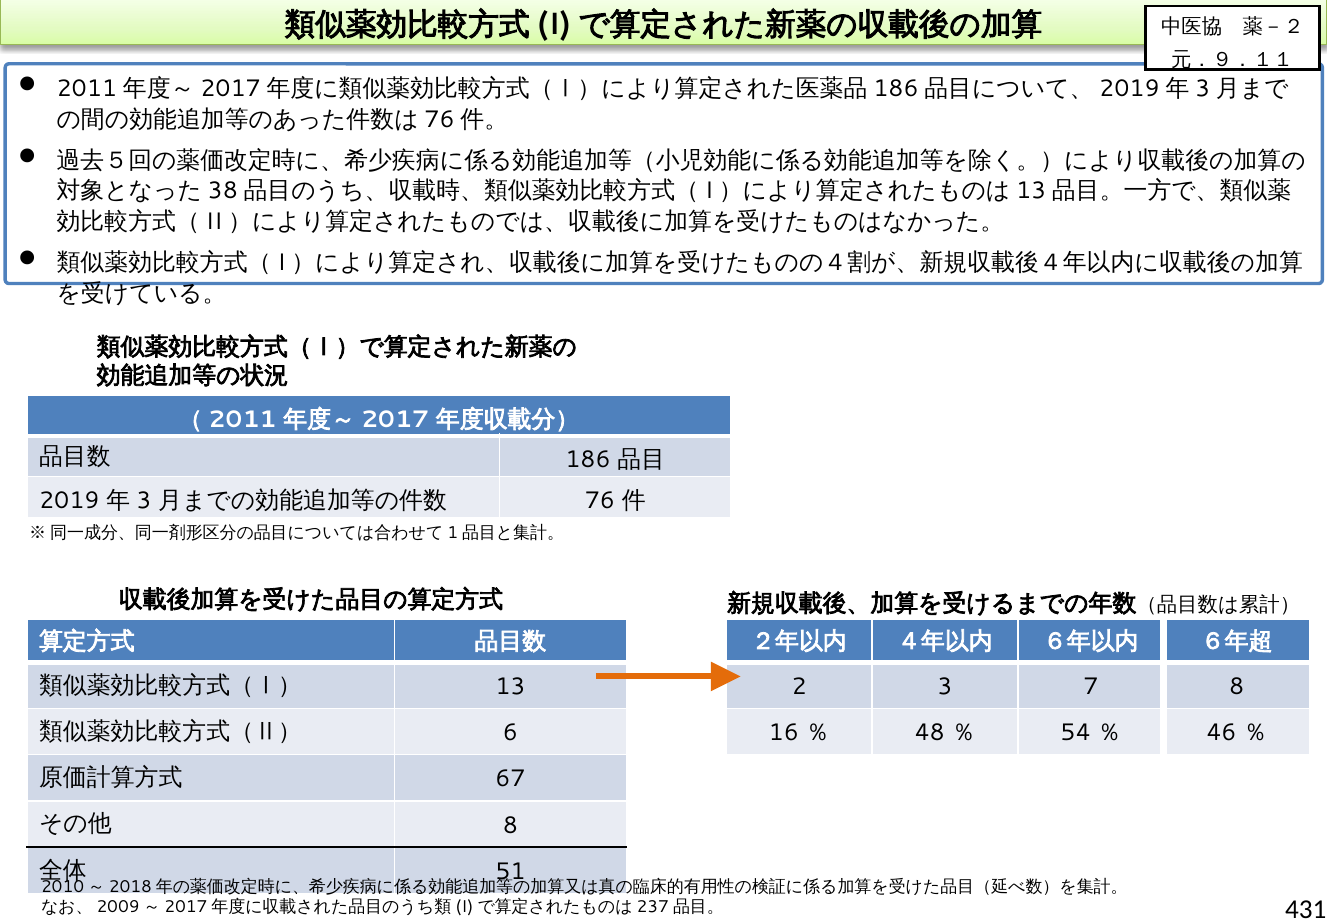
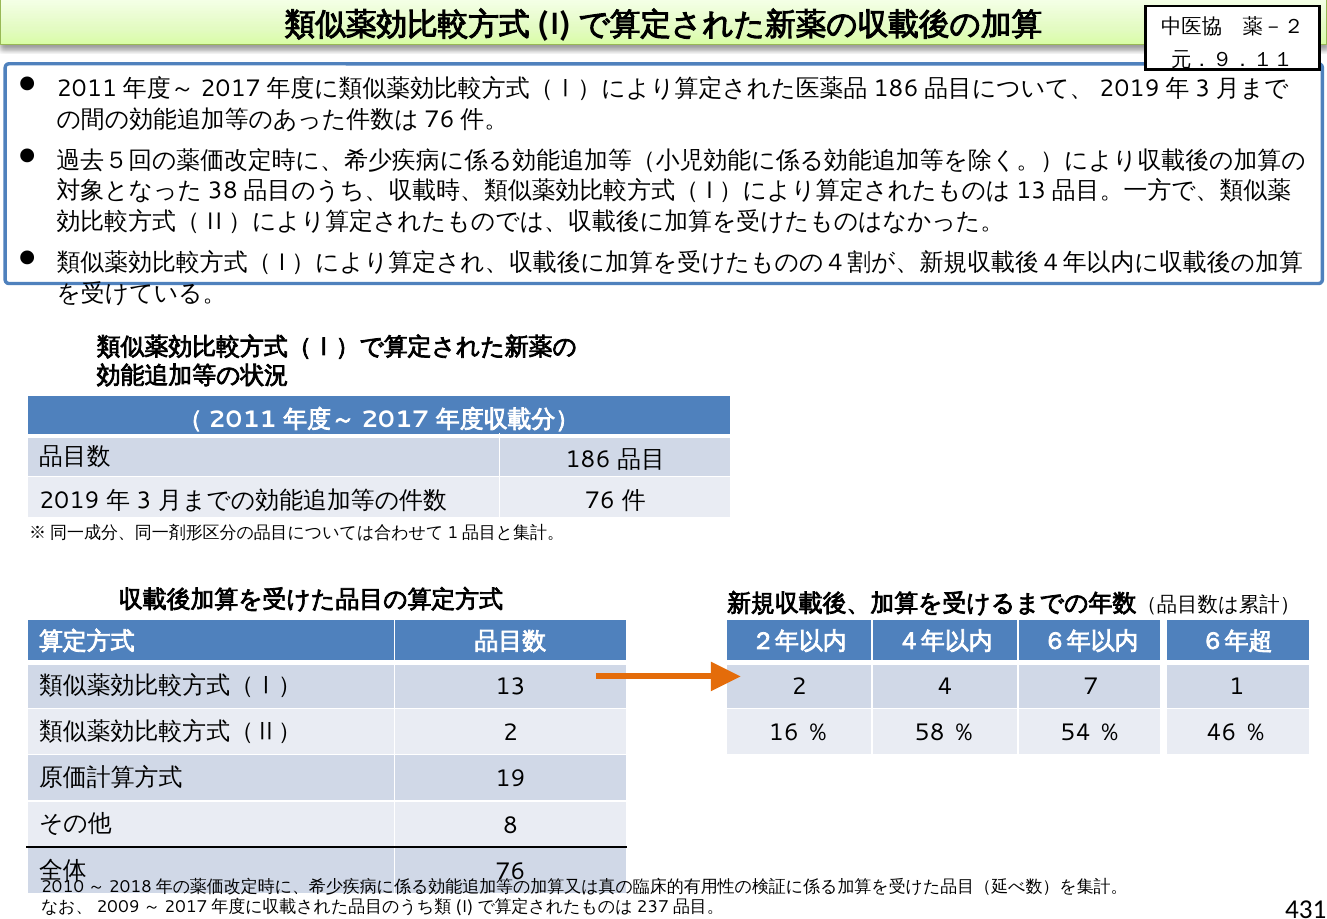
2 3: 3 -> 4 (945, 686)
7 8: 8 -> 1 (1237, 686)
6: 6 -> 2 (510, 733)
48: 48 -> 58 (930, 733)
67: 67 -> 19 (510, 779)
51: 51 -> 76 (510, 871)
